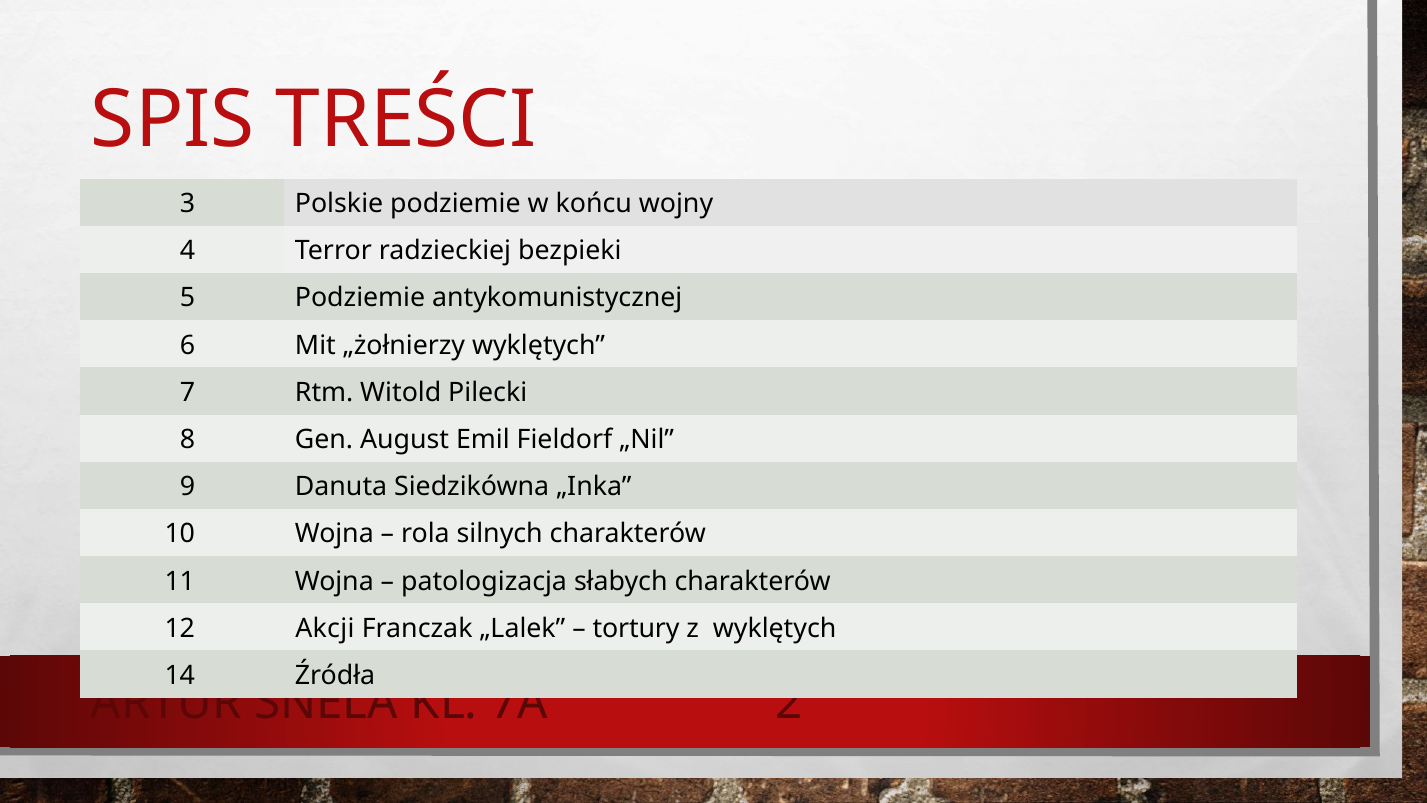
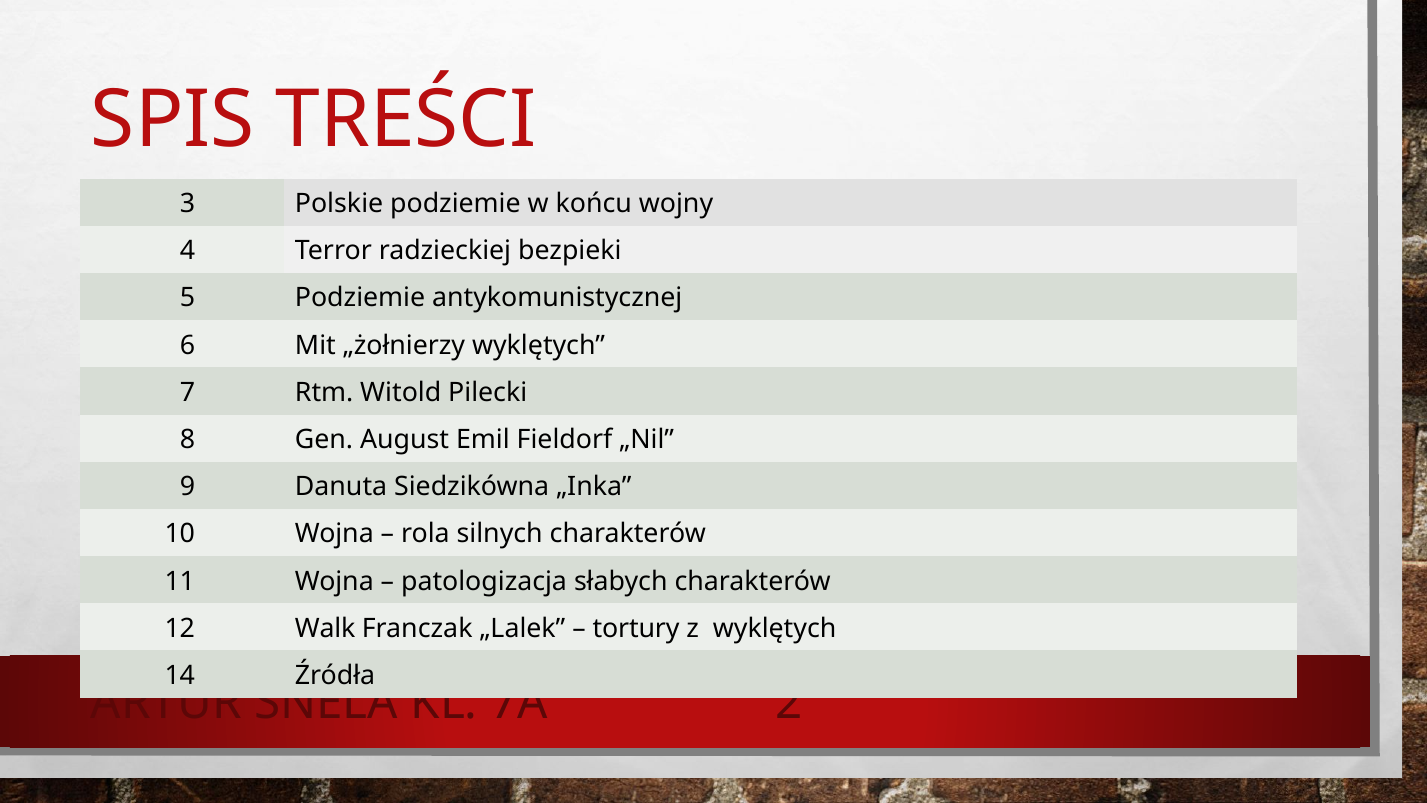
Akcji: Akcji -> Walk (325, 628)
